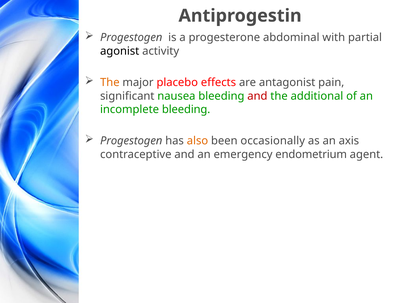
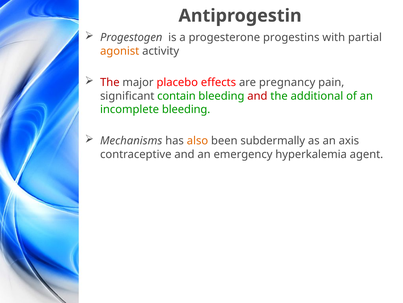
abdominal: abdominal -> progestins (291, 38)
agonist colour: black -> orange (120, 51)
The colour: orange -> red (110, 82)
antagonist: antagonist -> pregnancy (287, 82)
nausea: nausea -> contain (176, 96)
Progestogen: Progestogen -> Mechanisms (131, 141)
occasionally: occasionally -> subdermally (273, 141)
endometrium: endometrium -> hyperkalemia (311, 154)
